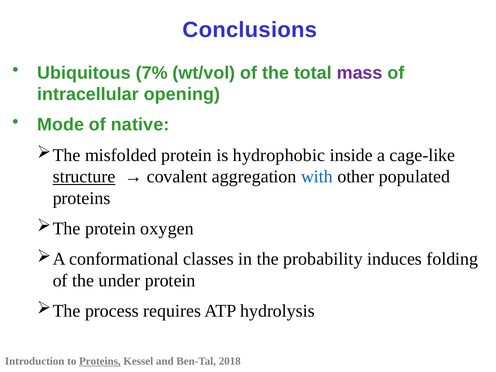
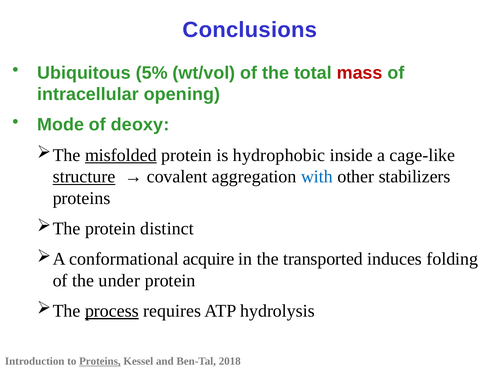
7%: 7% -> 5% (152, 73)
mass colour: purple -> red (360, 73)
native: native -> deoxy (140, 125)
misfolded underline: none -> present (121, 155)
populated: populated -> stabilizers (415, 177)
oxygen: oxygen -> distinct (167, 229)
classes: classes -> acquire (209, 259)
probability: probability -> transported (323, 259)
process underline: none -> present (112, 311)
